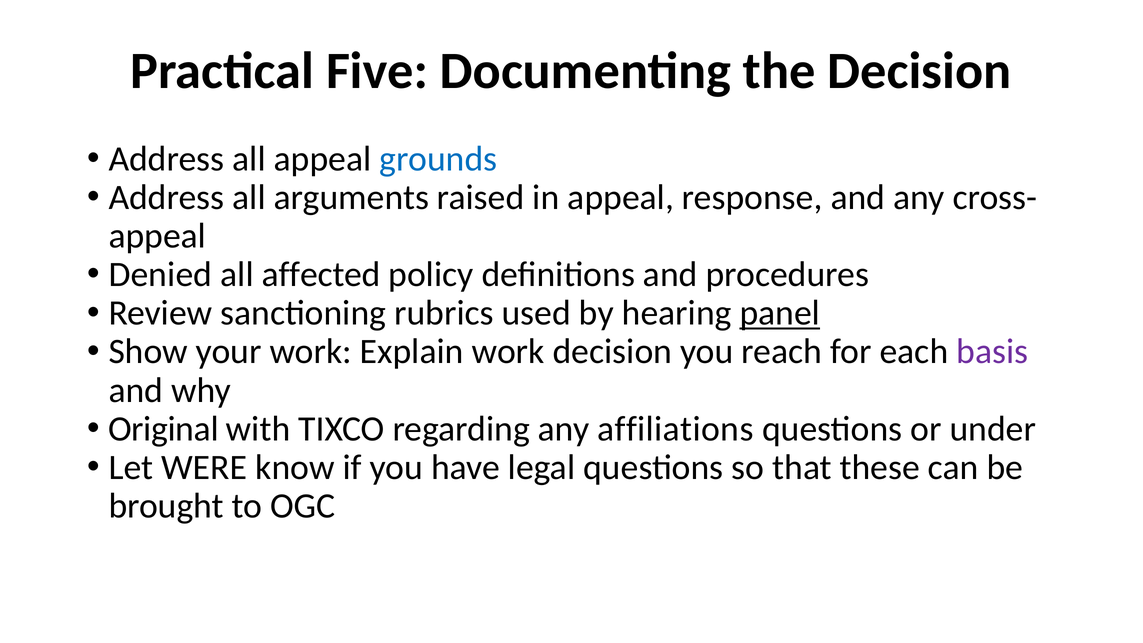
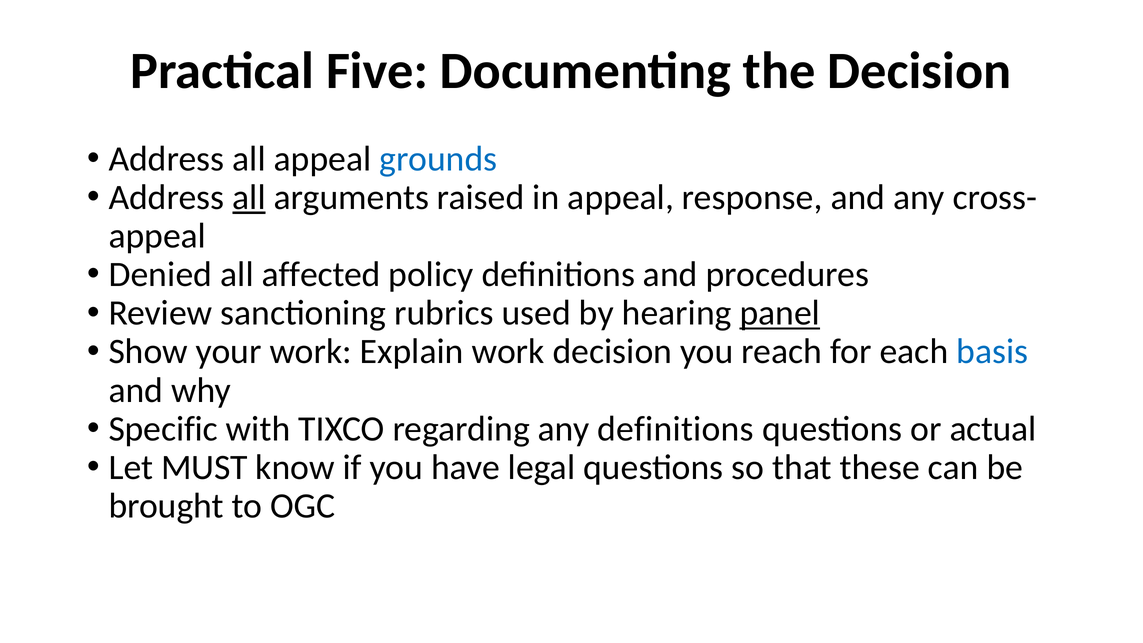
all underline: none -> present (249, 197)
basis colour: purple -> blue (992, 352)
Original: Original -> Specific (163, 429)
any affiliations: affiliations -> definitions (675, 429)
under: under -> actual (993, 429)
WERE: WERE -> MUST (204, 467)
